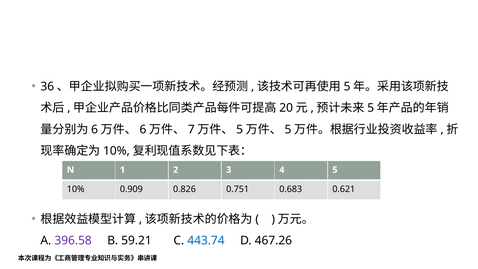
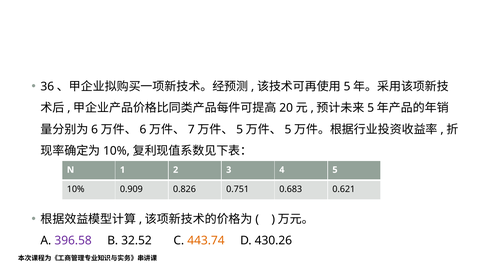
59.21: 59.21 -> 32.52 (136, 241)
443.74 colour: blue -> orange (206, 241)
467.26: 467.26 -> 430.26 (273, 241)
